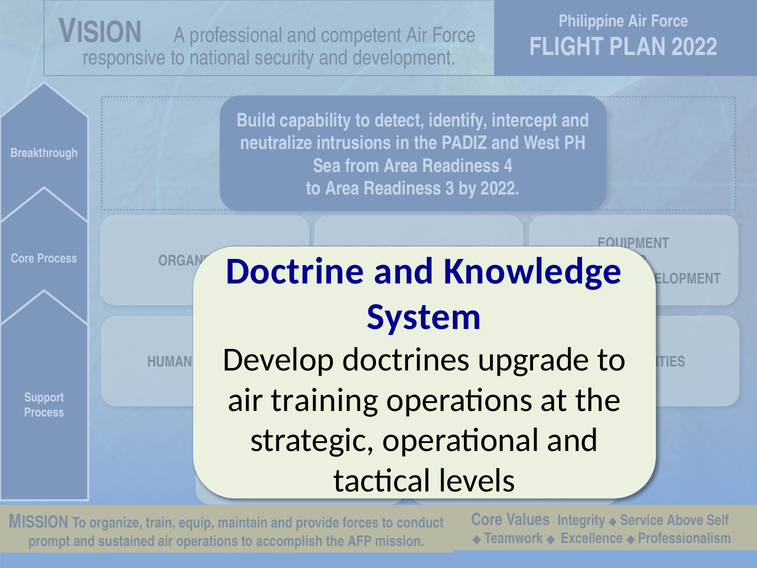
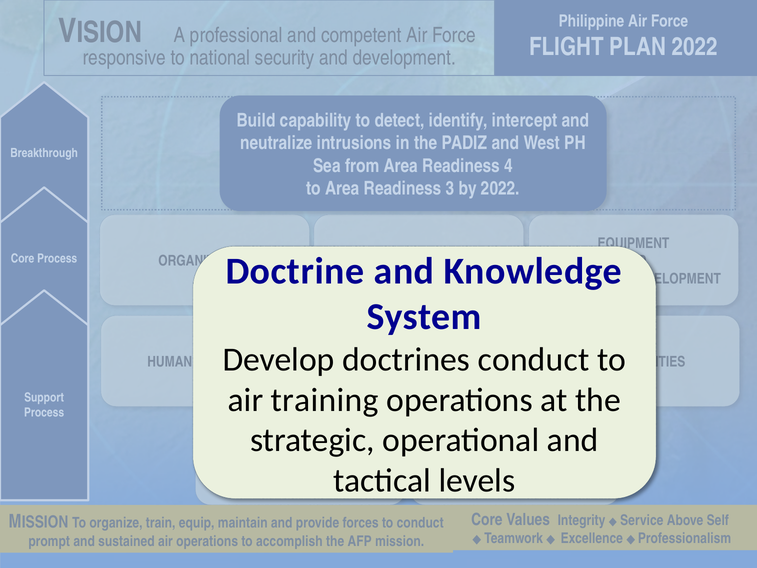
upgrade: upgrade -> conduct (534, 359)
